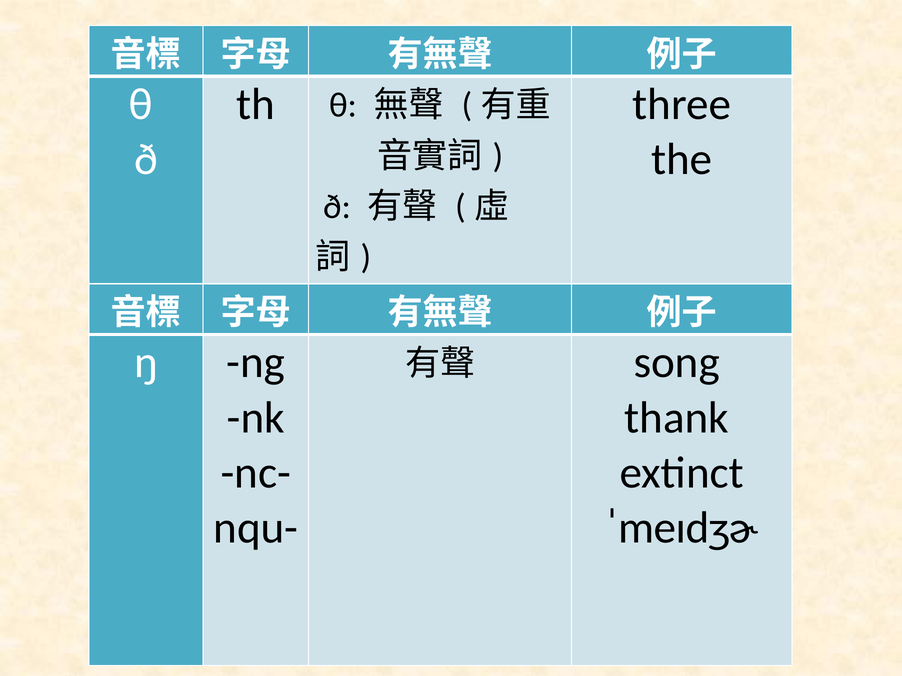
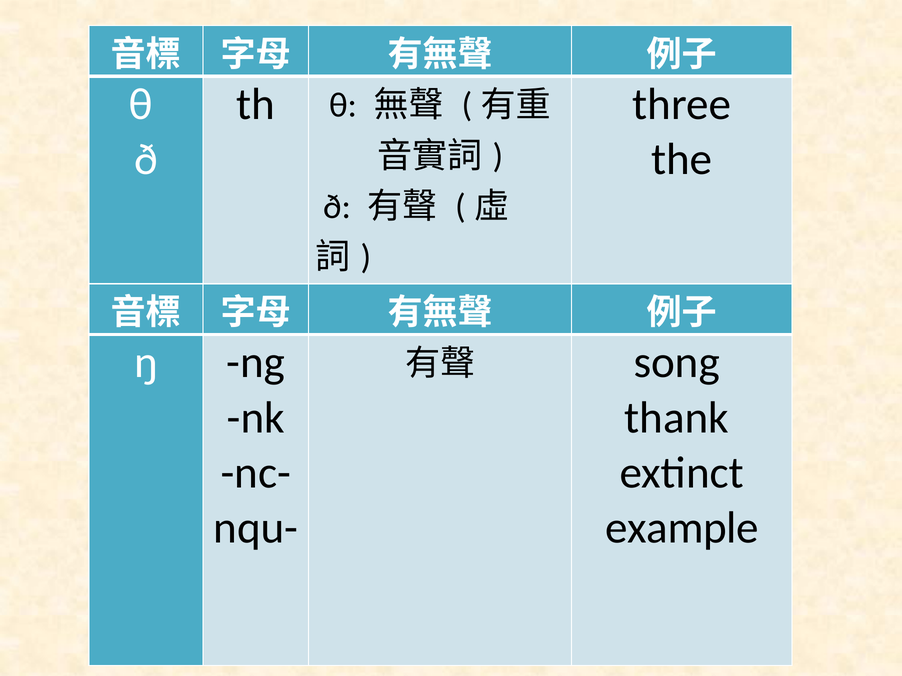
ˈmeɪdʒɚ: ˈmeɪdʒɚ -> example (682, 528)
